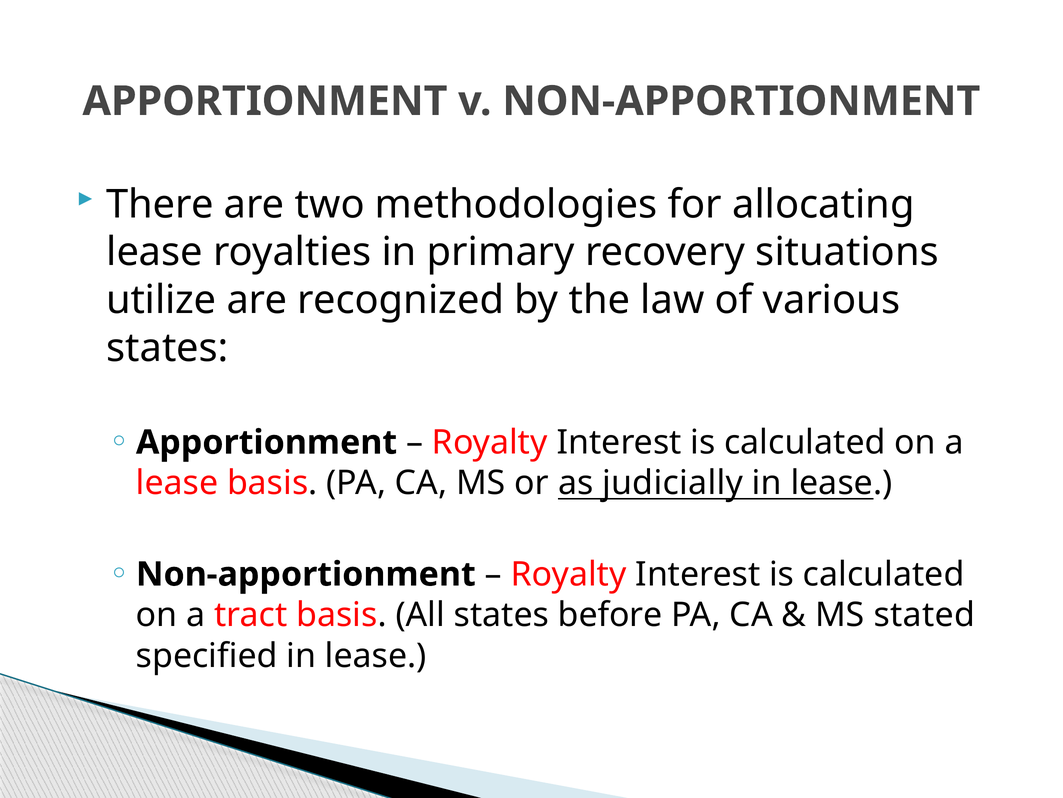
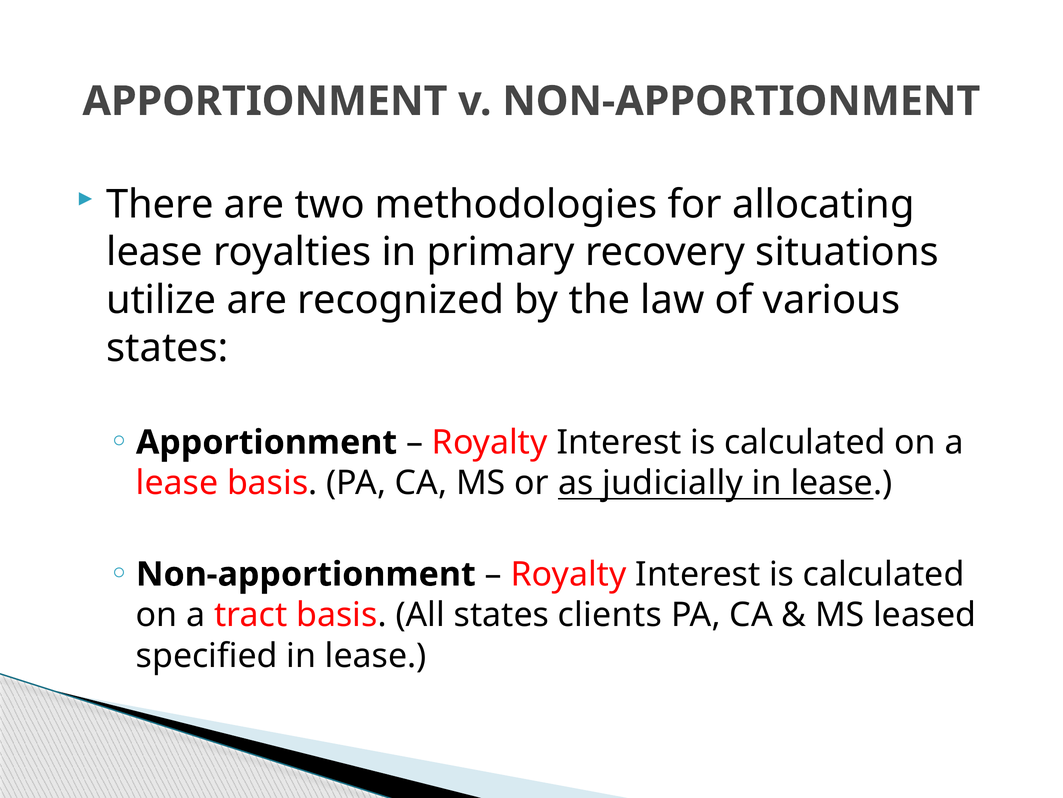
before: before -> clients (610, 615)
stated: stated -> leased (925, 615)
